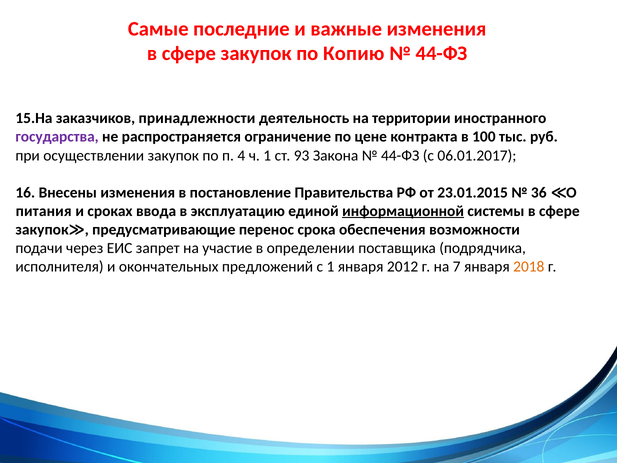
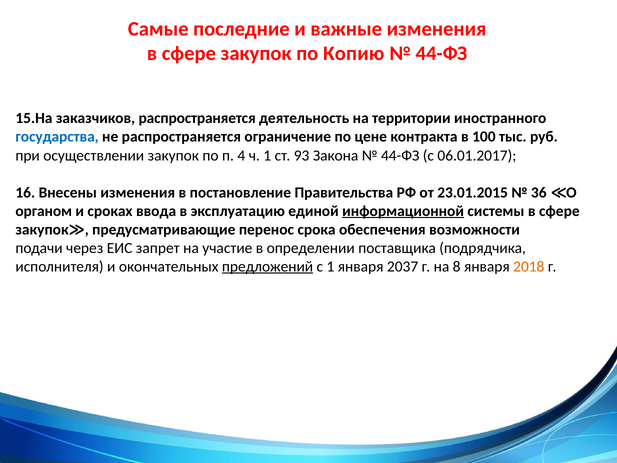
заказчиков принадлежности: принадлежности -> распространяется (197, 118)
государства colour: purple -> blue (57, 137)
питания: питания -> органом (44, 211)
предложений underline: none -> present (268, 266)
2012: 2012 -> 2037 (403, 266)
7: 7 -> 8 (457, 266)
